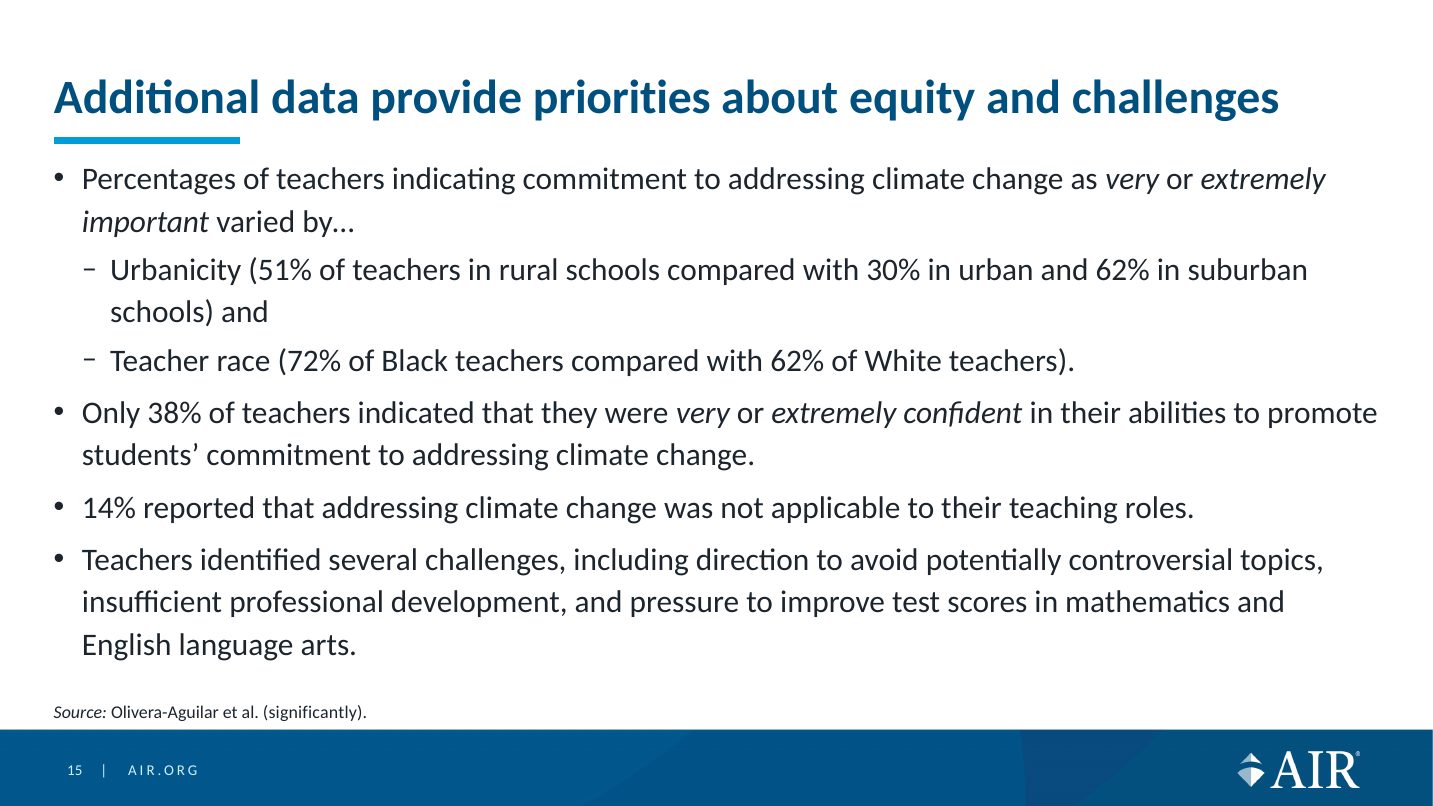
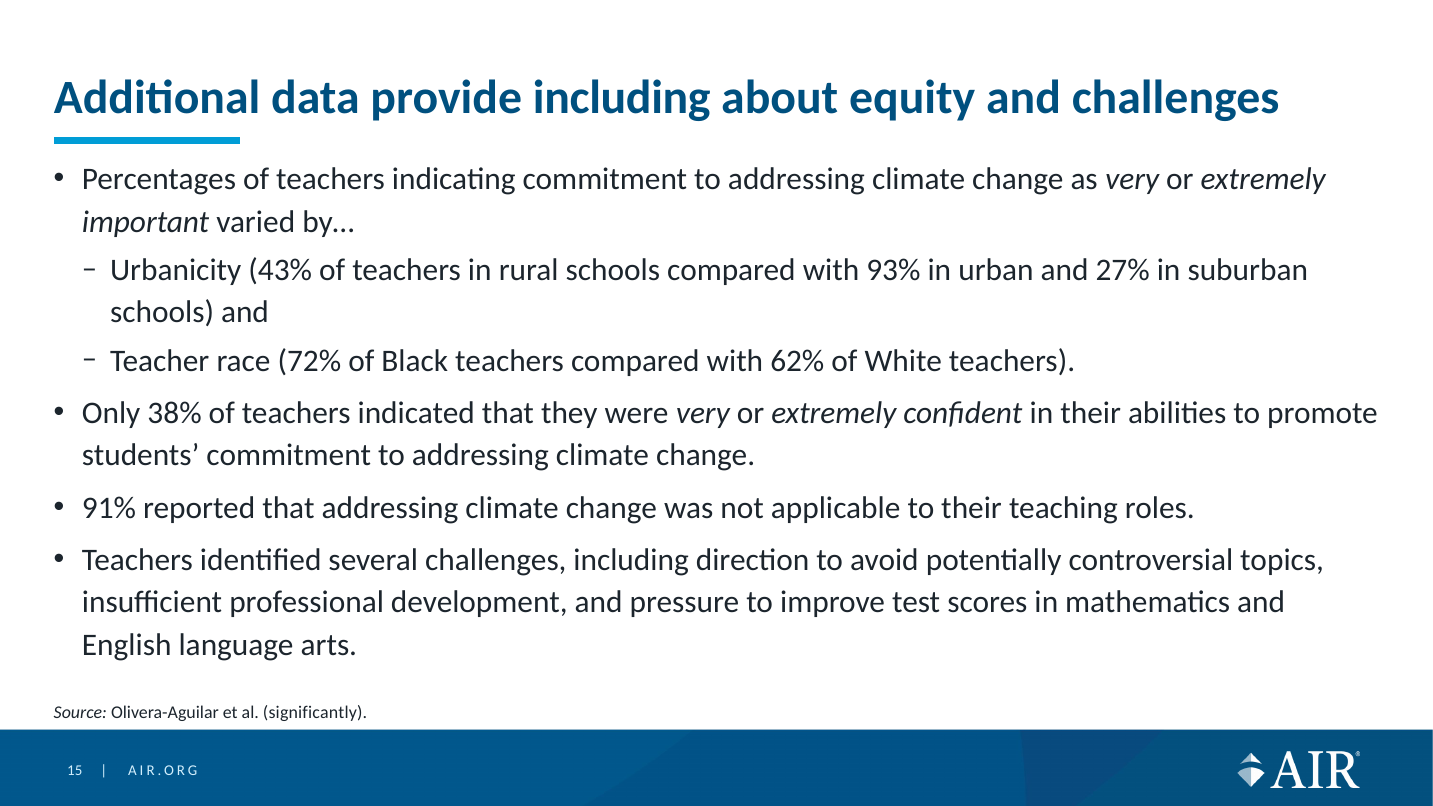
provide priorities: priorities -> including (622, 97)
51%: 51% -> 43% (280, 270)
30%: 30% -> 93% (893, 270)
and 62%: 62% -> 27% (1123, 270)
14%: 14% -> 91% (109, 508)
